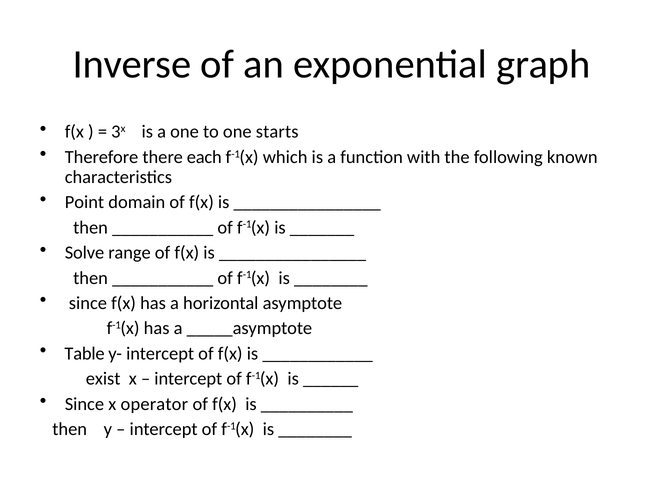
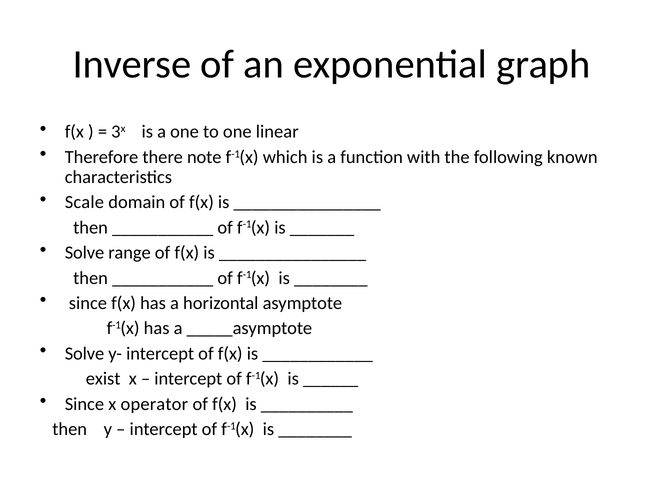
starts: starts -> linear (277, 132)
each: each -> note (204, 157)
Point: Point -> Scale (84, 202)
Table: Table -> Solve (84, 354)
